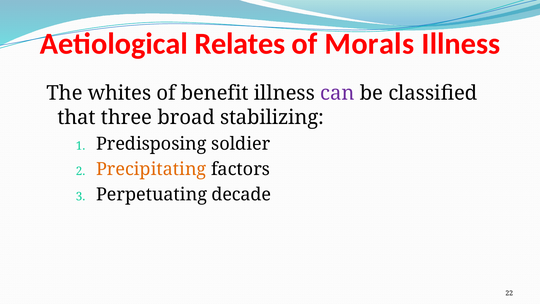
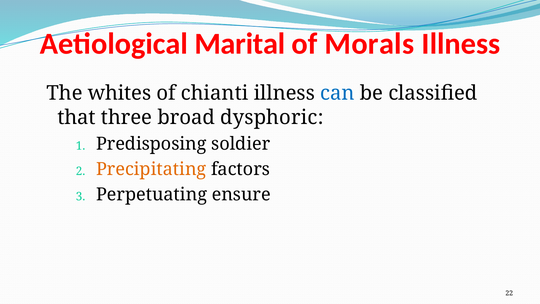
Relates: Relates -> Marital (240, 44)
benefit: benefit -> chianti (215, 93)
can colour: purple -> blue (337, 93)
stabilizing: stabilizing -> dysphoric (272, 117)
decade: decade -> ensure (241, 194)
